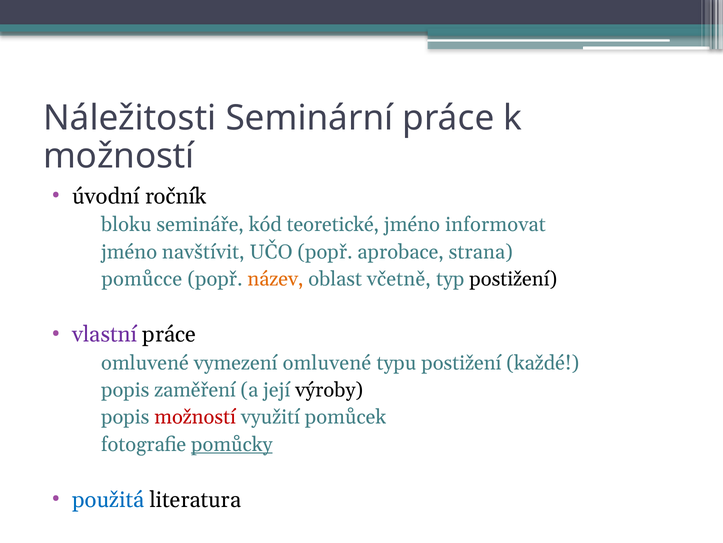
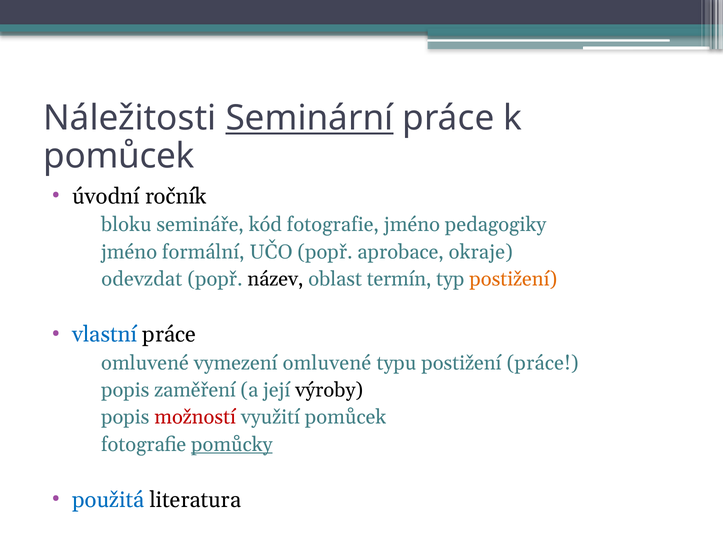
Seminární underline: none -> present (309, 118)
možností: možností -> pomůcek (119, 156)
kód teoretické: teoretické -> fotografie (333, 224)
informovat: informovat -> pedagogiky (496, 224)
navštívit: navštívit -> formální (203, 252)
strana: strana -> okraje (481, 252)
pomůcce: pomůcce -> odevzdat (142, 279)
název colour: orange -> black (275, 279)
včetně: včetně -> termín (399, 279)
postižení colour: black -> orange (513, 279)
vlastní colour: purple -> blue (105, 334)
postižení každé: každé -> práce (543, 362)
